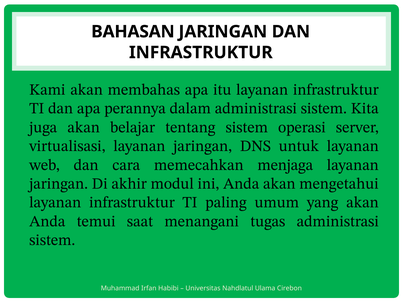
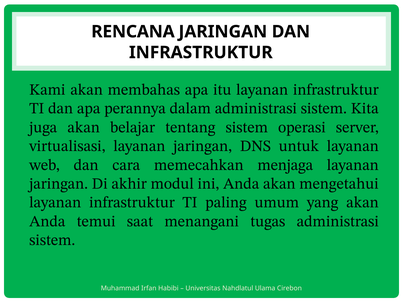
BAHASAN: BAHASAN -> RENCANA (133, 32)
